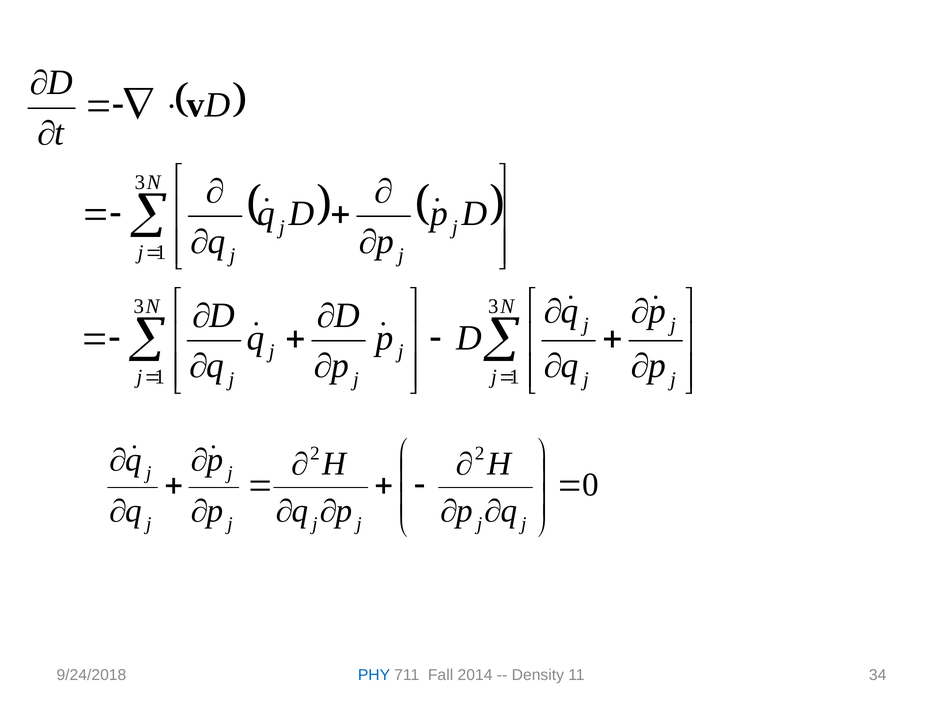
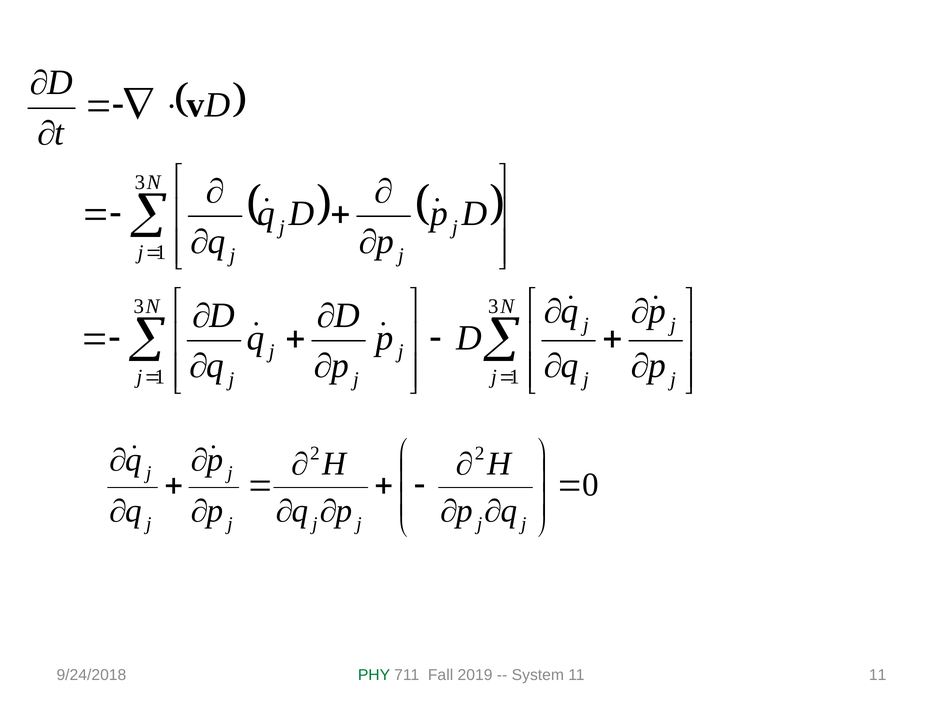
PHY colour: blue -> green (374, 675)
2014: 2014 -> 2019 (475, 675)
Density: Density -> System (538, 675)
11 34: 34 -> 11 (878, 675)
